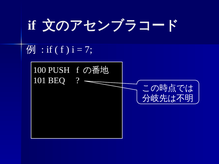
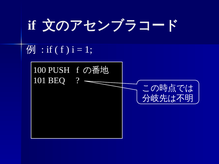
7: 7 -> 1 (89, 50)
